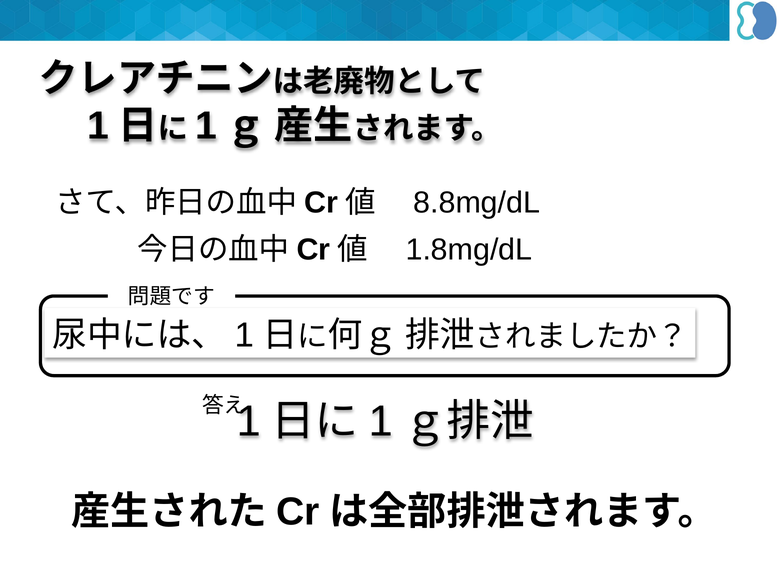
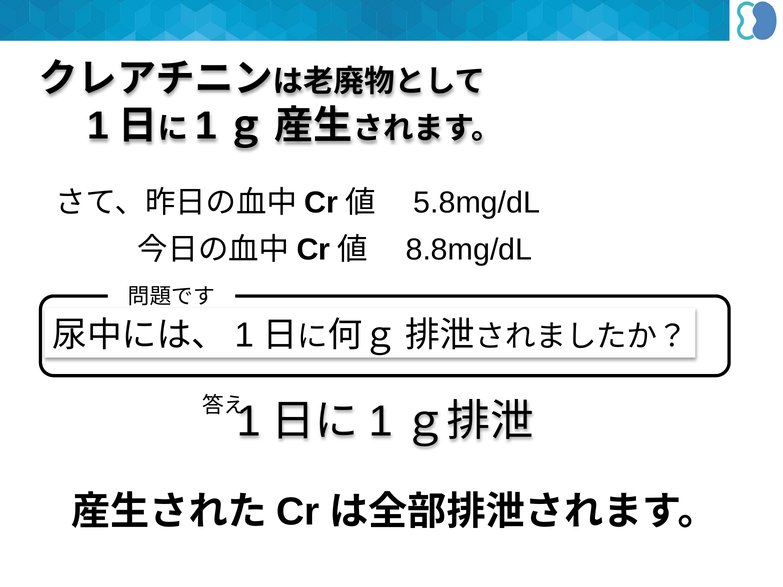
8.8mg/dL: 8.8mg/dL -> 5.8mg/dL (477, 203)
1.8mg/dL: 1.8mg/dL -> 8.8mg/dL (469, 250)
